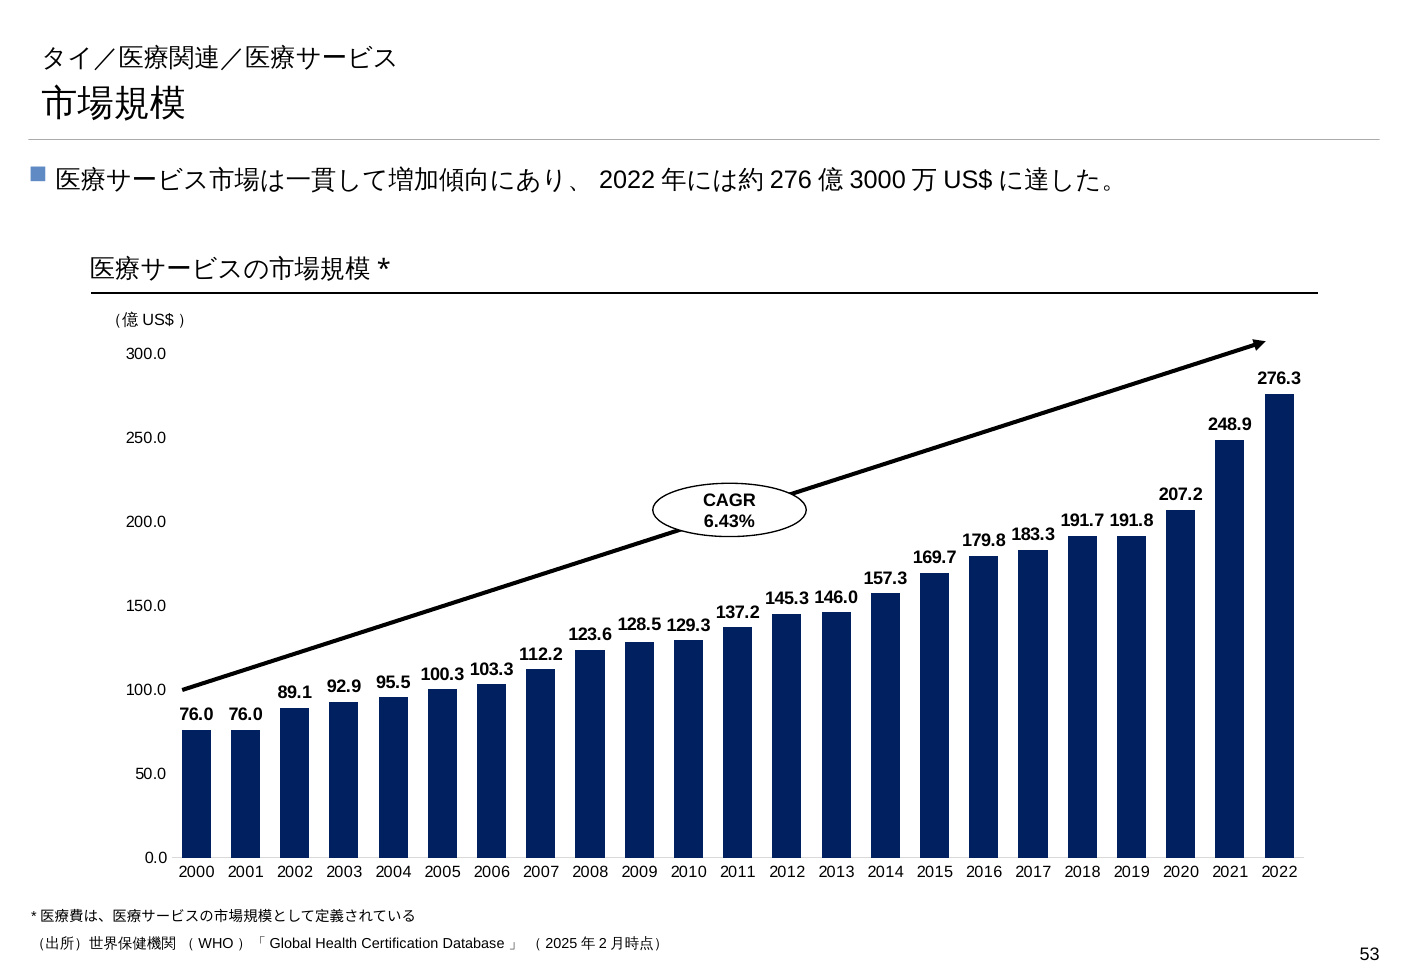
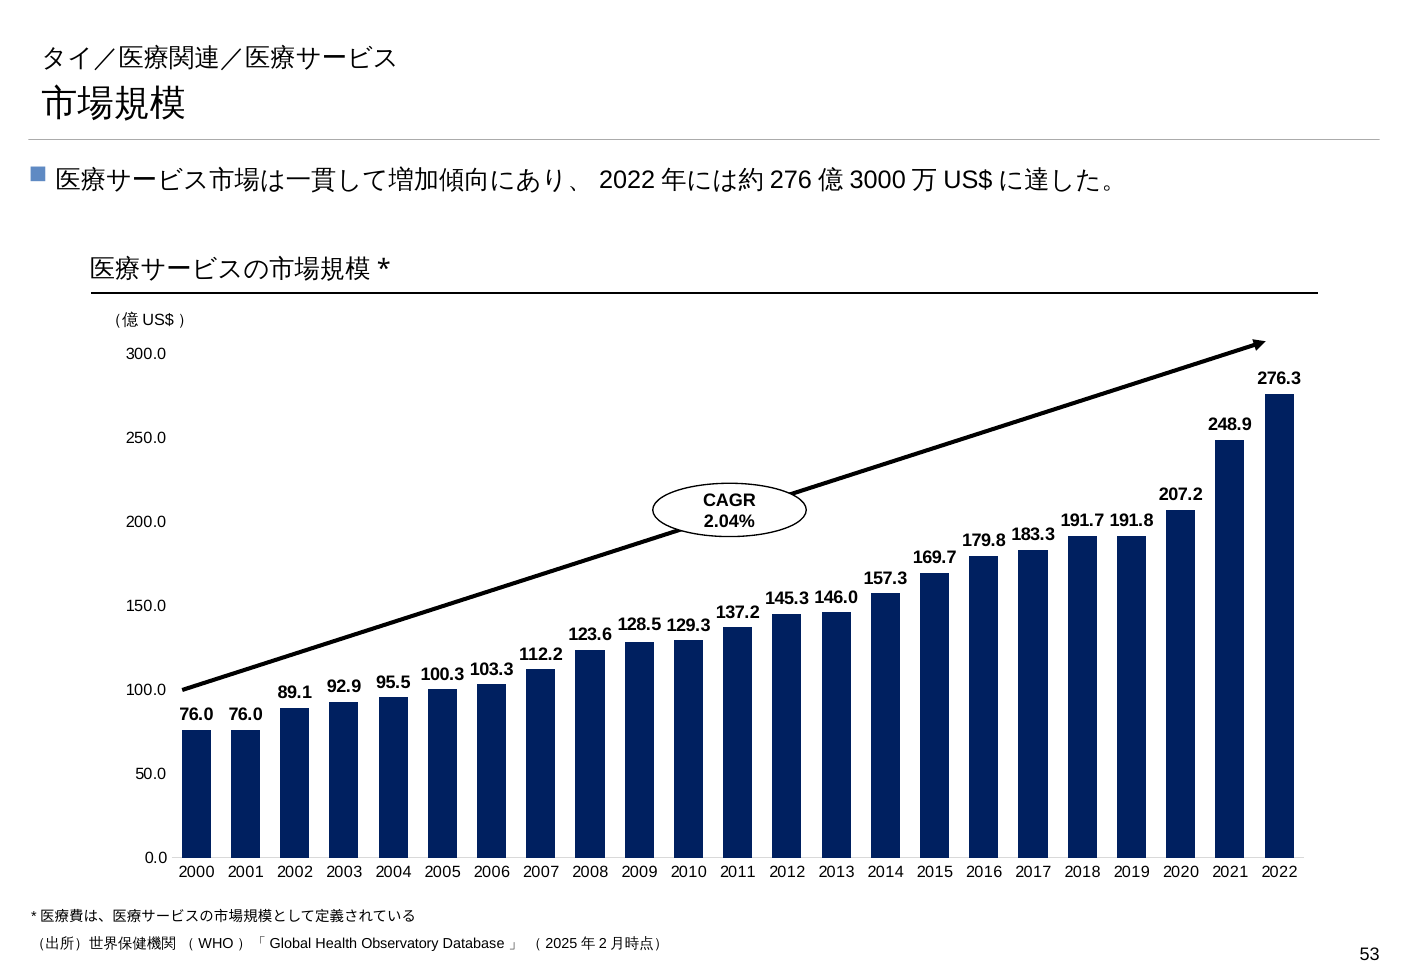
6.43%: 6.43% -> 2.04% (729, 522)
Certification: Certification -> Observatory (400, 944)
